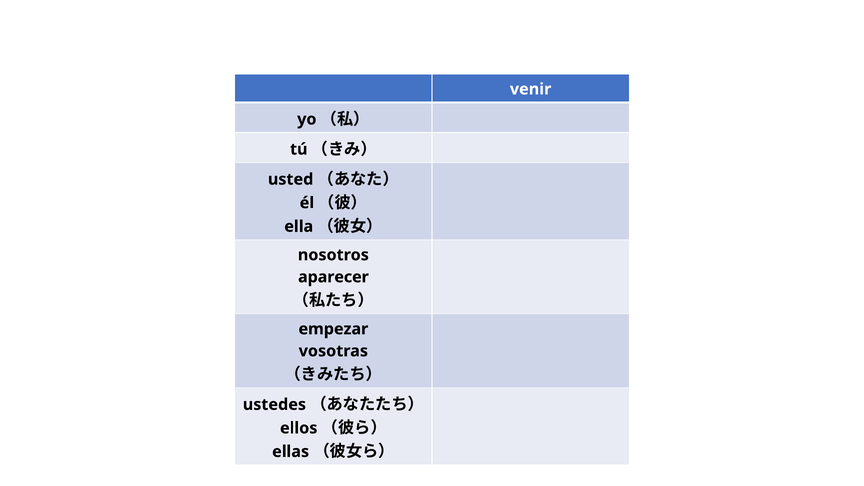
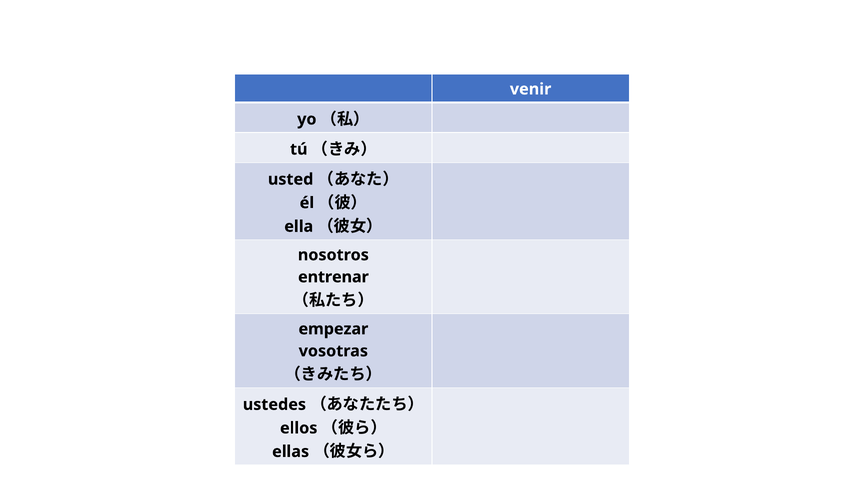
aparecer: aparecer -> entrenar (333, 277)
